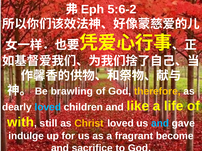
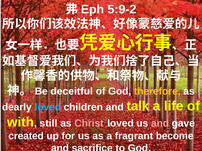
5:6-2: 5:6-2 -> 5:9-2 (122, 9)
brawling: brawling -> deceitful (72, 92)
like: like -> talk (138, 106)
Christ colour: yellow -> pink (89, 124)
and colour: light blue -> pink (160, 124)
indulge: indulge -> created (26, 136)
